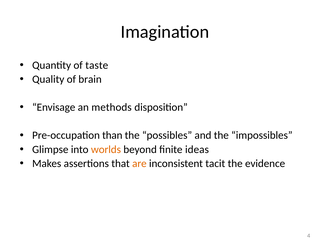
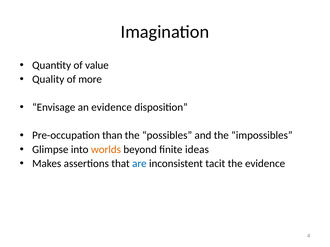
taste: taste -> value (97, 65)
brain: brain -> more (90, 79)
an methods: methods -> evidence (112, 107)
are colour: orange -> blue (139, 164)
